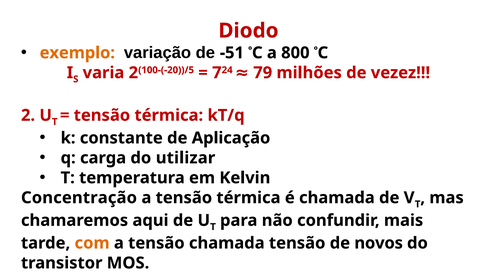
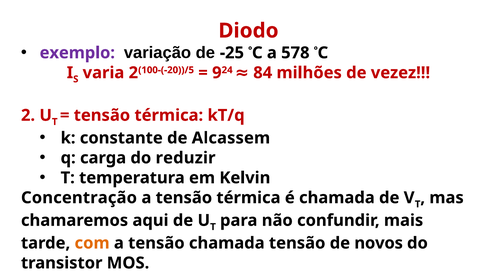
exemplo colour: orange -> purple (77, 53)
-51: -51 -> -25 (232, 53)
800: 800 -> 578 (295, 53)
7: 7 -> 9 (217, 73)
79: 79 -> 84 (263, 73)
Aplicação: Aplicação -> Alcassem (231, 138)
utilizar: utilizar -> reduzir (186, 158)
